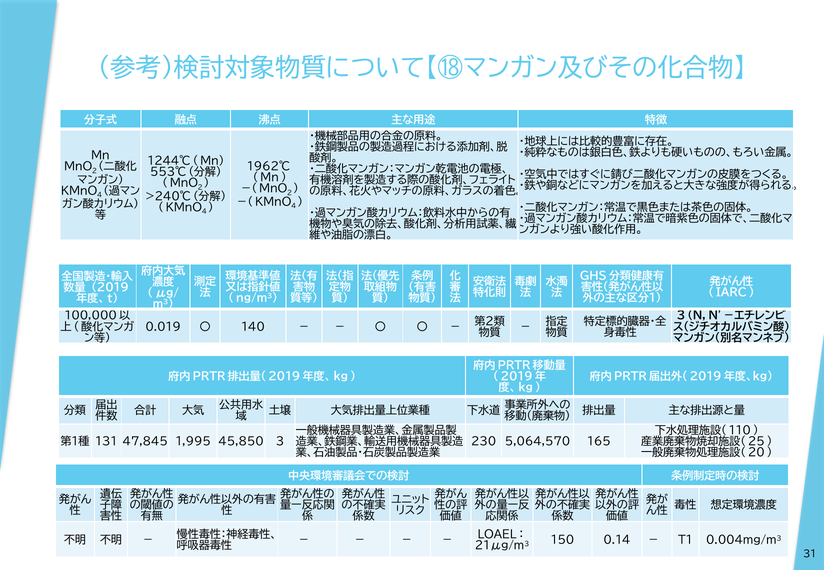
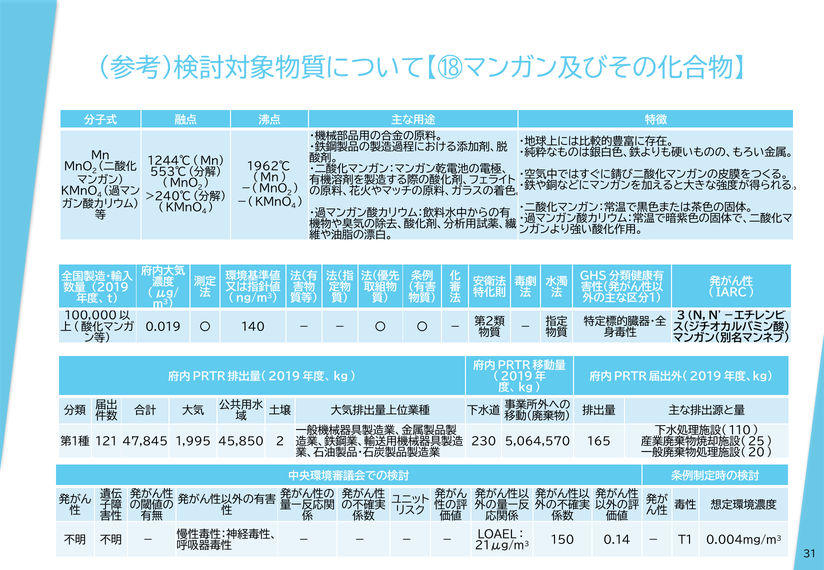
131: 131 -> 121 (106, 442)
45,850 3: 3 -> 2 (280, 442)
